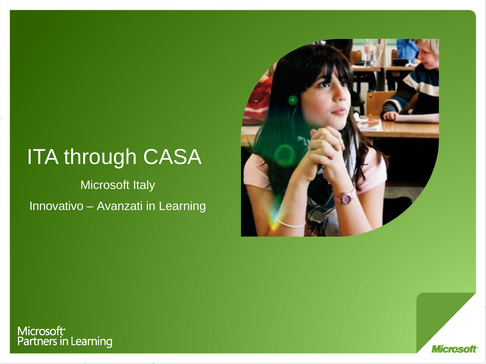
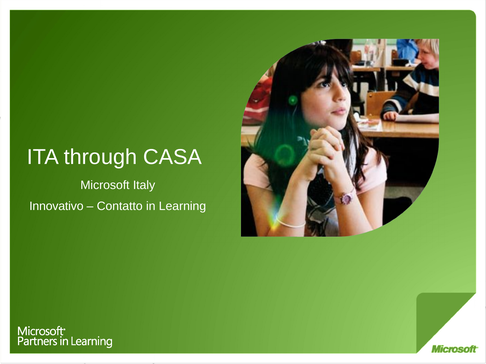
Avanzati: Avanzati -> Contatto (120, 206)
